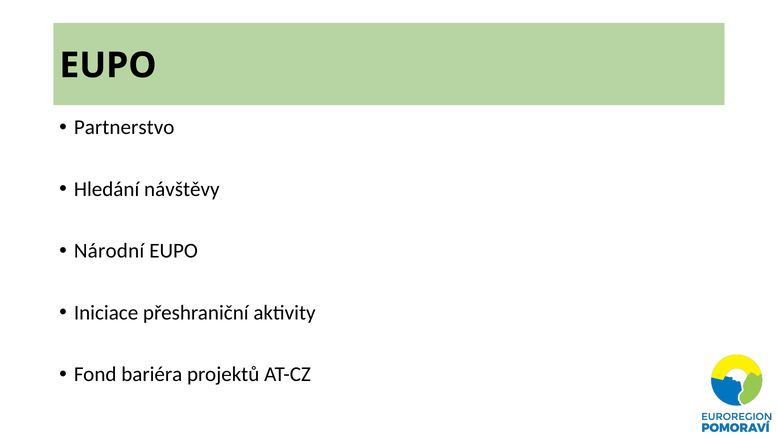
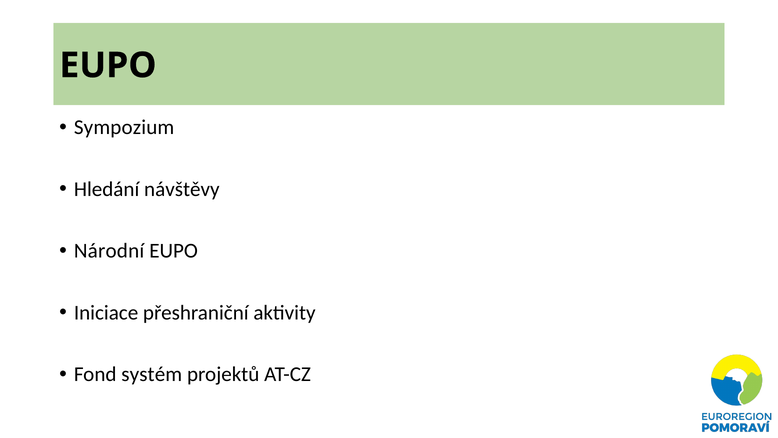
Partnerstvo: Partnerstvo -> Sympozium (124, 127)
bariéra: bariéra -> systém (152, 374)
